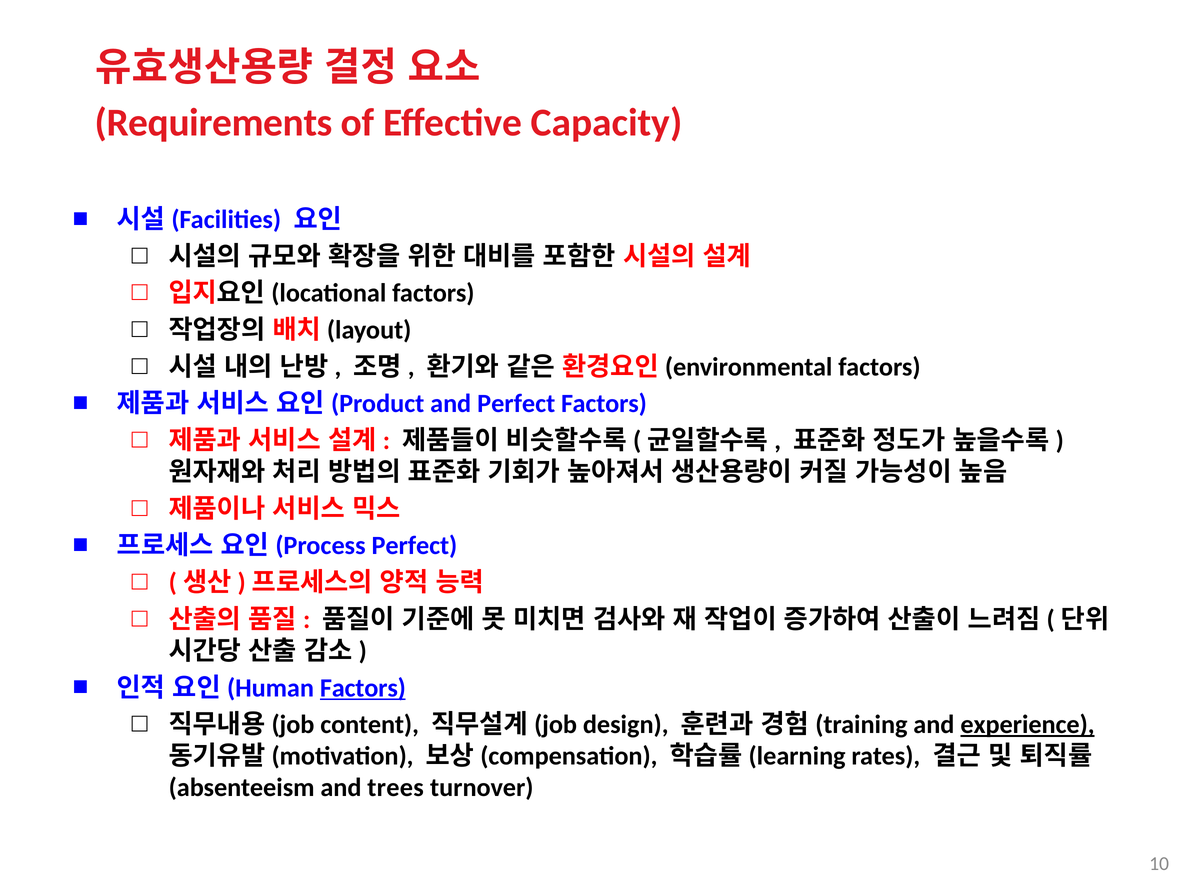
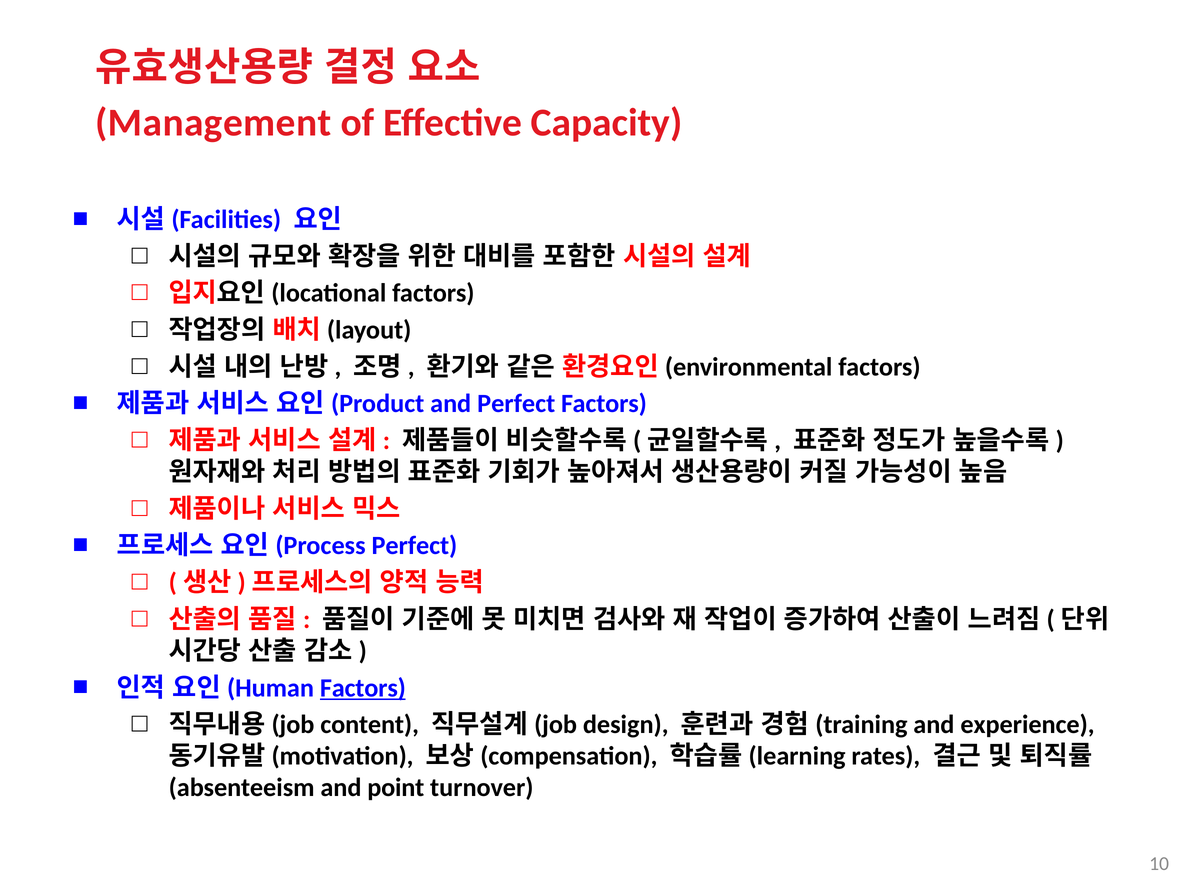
Requirements: Requirements -> Management (213, 123)
experience underline: present -> none (1027, 725)
trees: trees -> point (396, 788)
